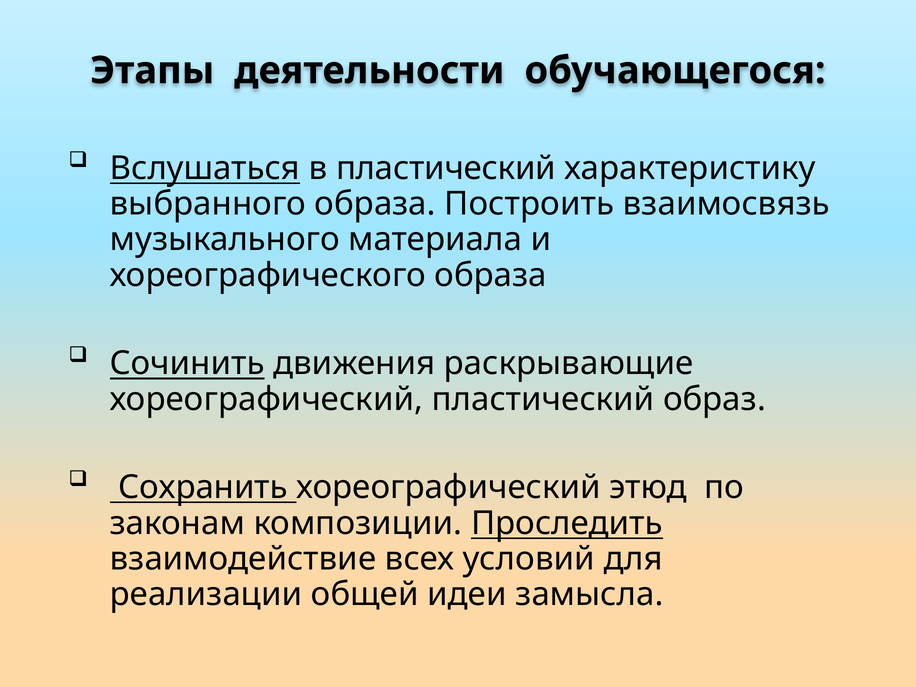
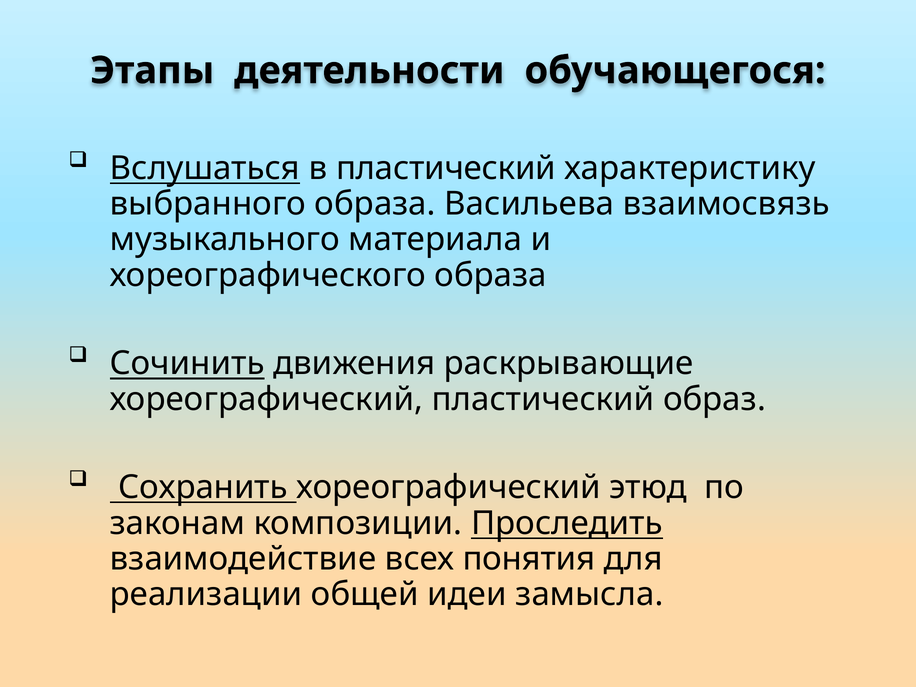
Построить: Построить -> Васильева (529, 204)
условий: условий -> понятия (529, 559)
